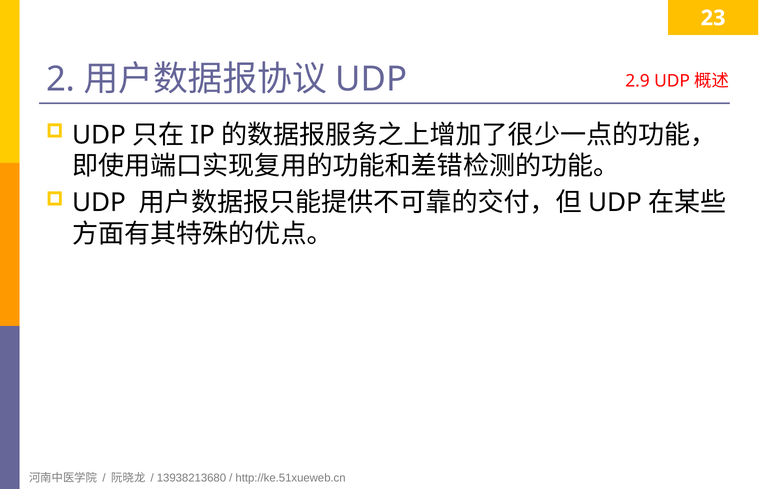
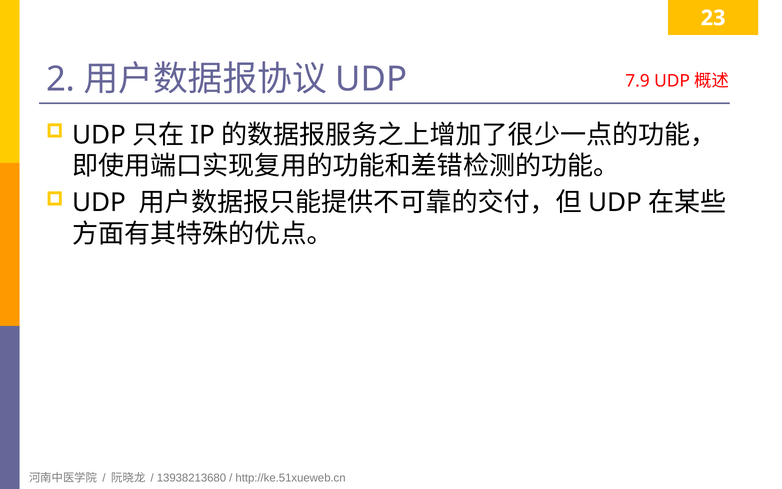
2.9: 2.9 -> 7.9 (638, 81)
